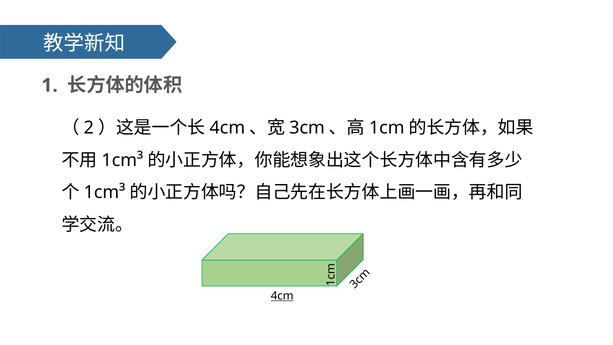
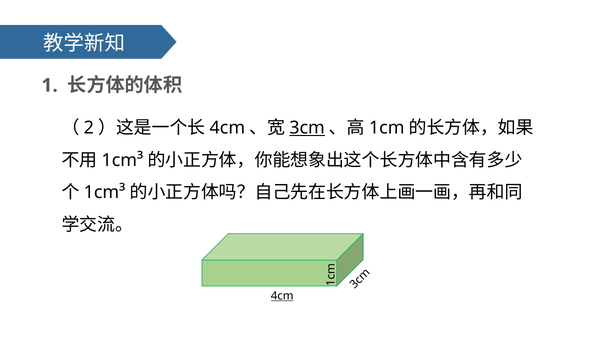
3cm underline: none -> present (307, 128)
